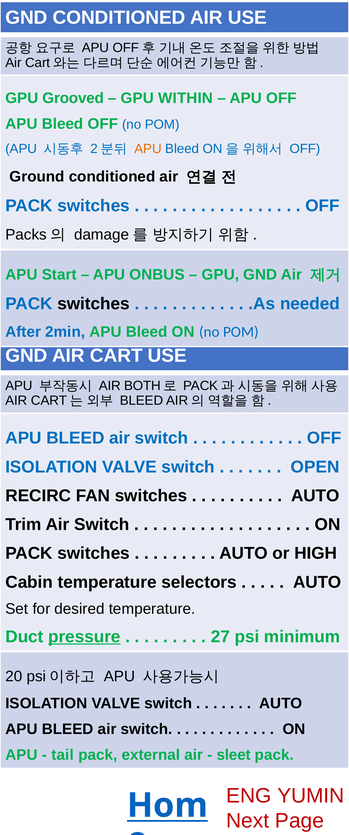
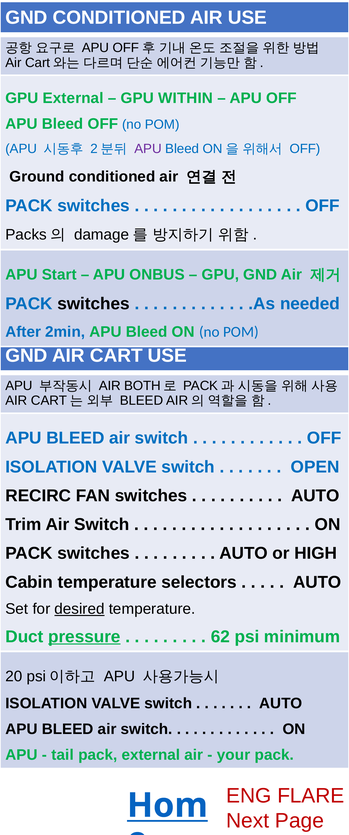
GPU Grooved: Grooved -> External (73, 98)
APU colour: orange -> purple (148, 149)
desired underline: none -> present (79, 609)
27: 27 -> 62 (220, 637)
sleet: sleet -> your (233, 755)
YUMIN: YUMIN -> FLARE (311, 796)
